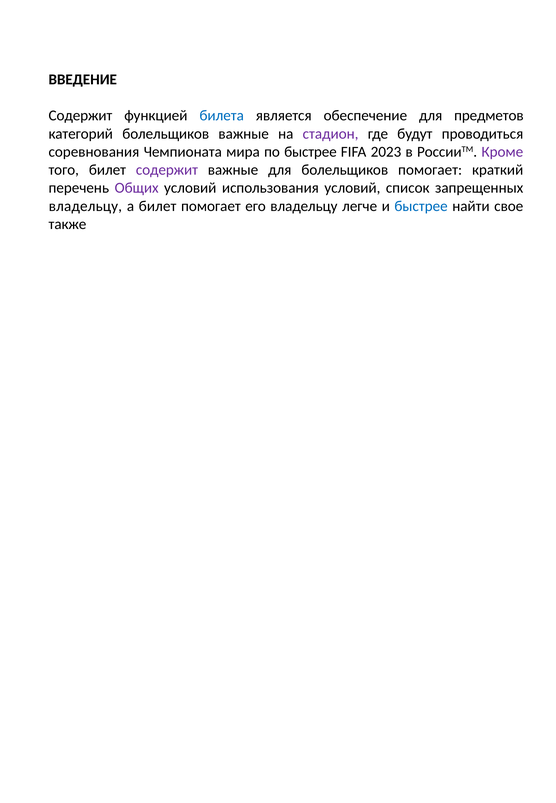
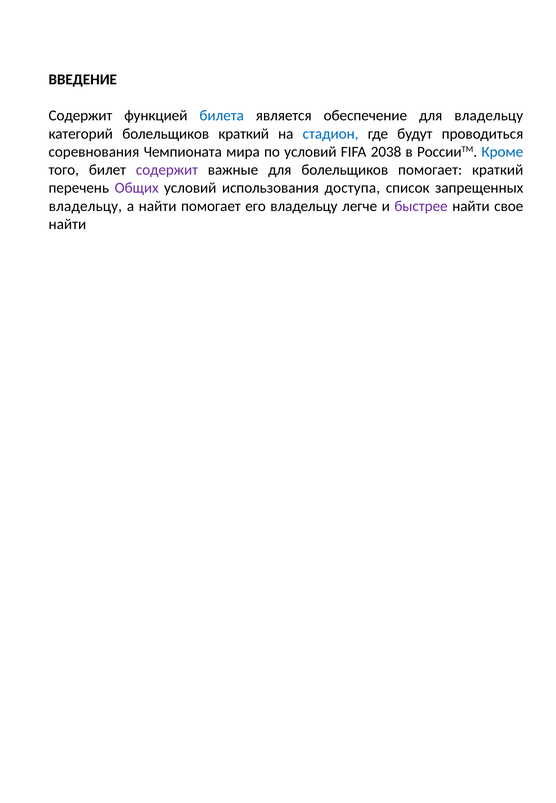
для предметов: предметов -> владельцу (489, 116)
болельщиков важные: важные -> краткий (244, 134)
стадион colour: purple -> blue (331, 134)
по быстрее: быстрее -> условий (310, 152)
2023: 2023 -> 2038 (386, 152)
Кроме colour: purple -> blue (502, 152)
использования условий: условий -> доступа (352, 188)
а билет: билет -> найти (158, 206)
быстрее colour: blue -> purple (421, 206)
также: также -> найти (67, 224)
